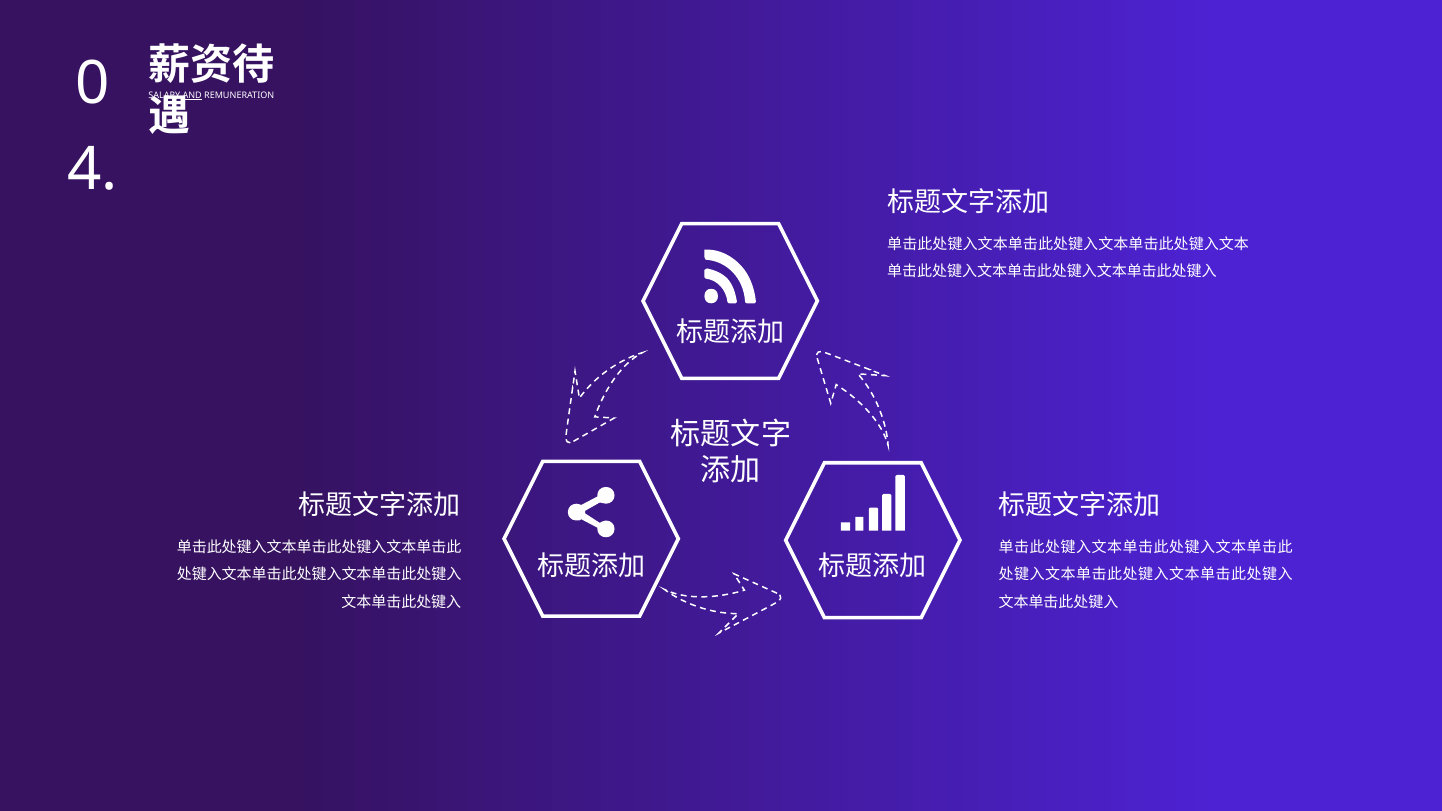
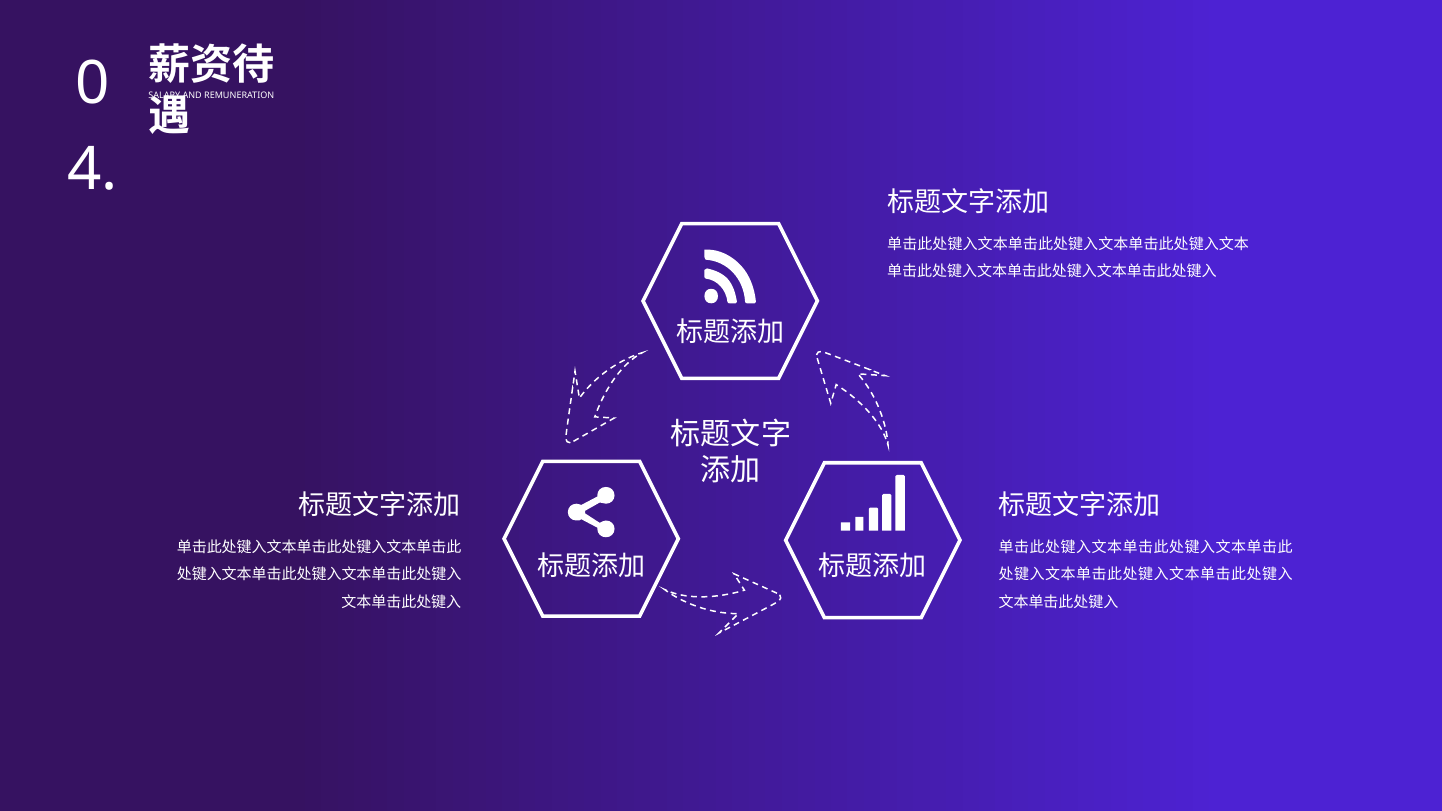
AND underline: present -> none (192, 96)
